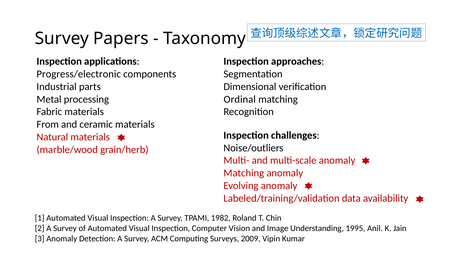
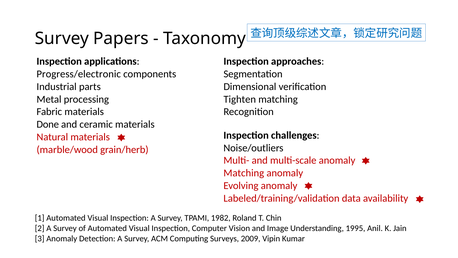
Ordinal: Ordinal -> Tighten (240, 99)
From: From -> Done (48, 124)
